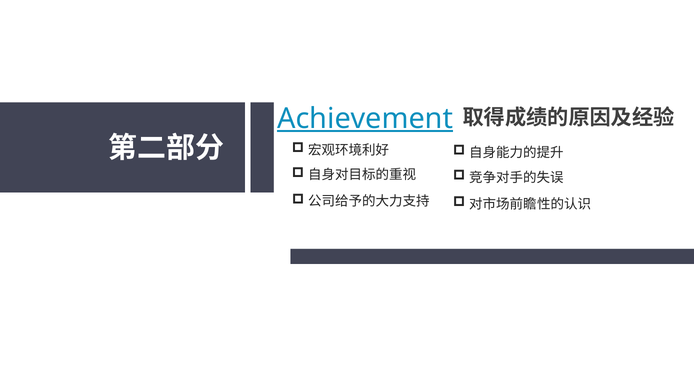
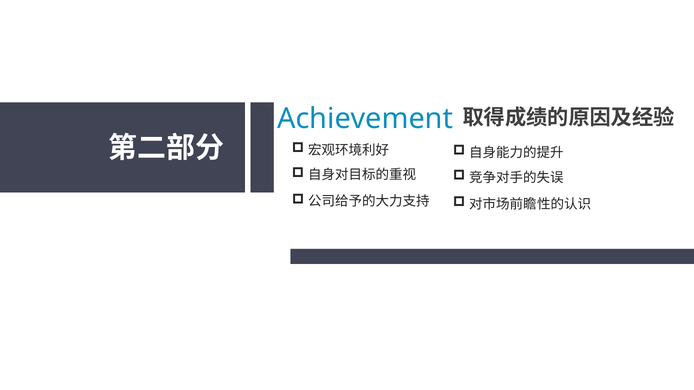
Achievement underline: present -> none (365, 119)
